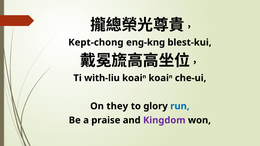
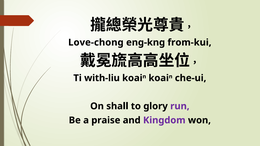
Kept-chong: Kept-chong -> Love-chong (96, 42)
blest-kui: blest-kui -> from-kui (189, 42)
they: they -> shall (117, 106)
run colour: blue -> purple (180, 106)
